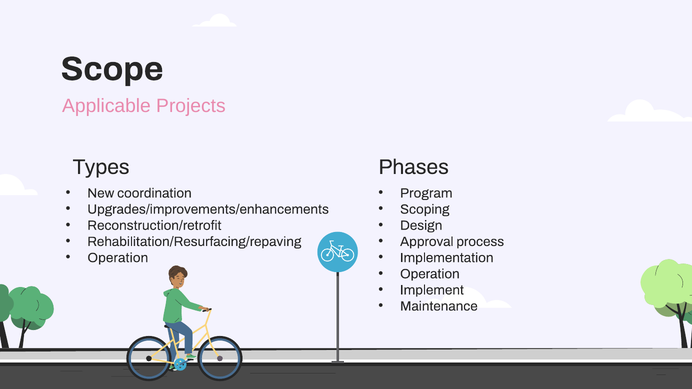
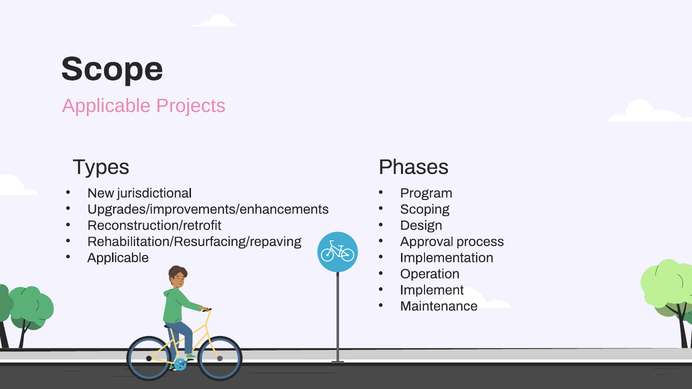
coordination: coordination -> jurisdictional (154, 193)
Operation: Operation -> Applicable (118, 258)
